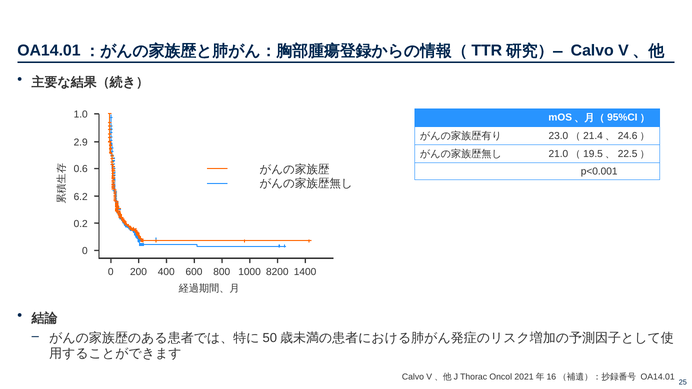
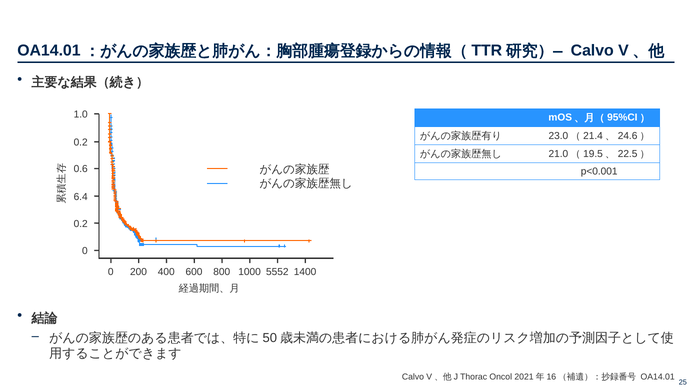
2.9: 2.9 -> 0.2 (81, 143)
6.2: 6.2 -> 6.4 (81, 197)
8200: 8200 -> 5552 (277, 272)
